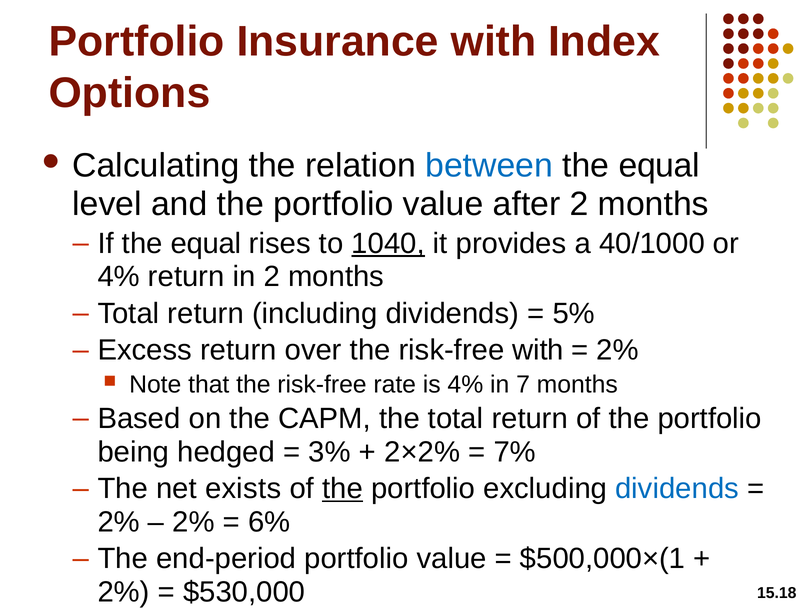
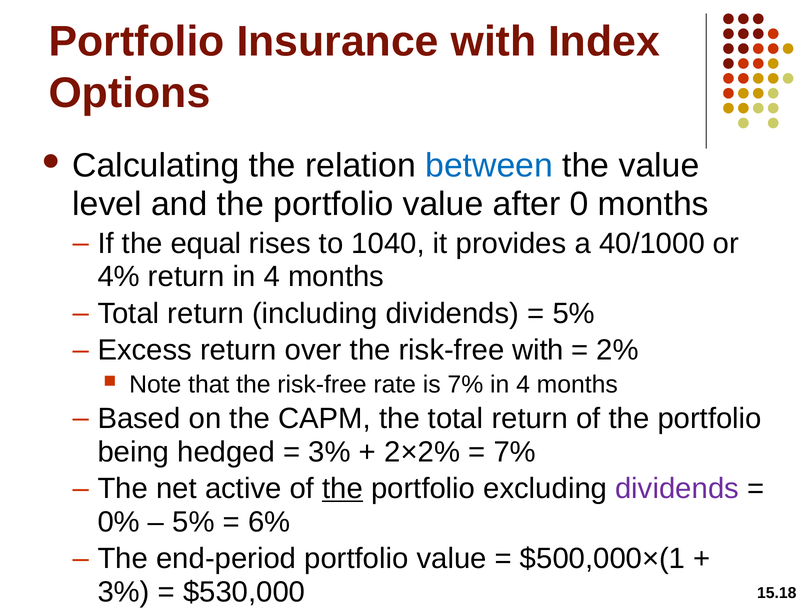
equal: equal -> value (659, 166)
after 2: 2 -> 0 (579, 204)
1040 underline: present -> none (388, 244)
return in 2: 2 -> 4 (272, 277)
is 4%: 4% -> 7% (465, 385)
7: 7 -> 4 (523, 385)
exists: exists -> active (243, 489)
dividends colour: blue -> purple (677, 489)
2%: 2% -> 0% (119, 522)
2%: 2% -> 5% (194, 522)
2%: 2% -> 3% (124, 592)
